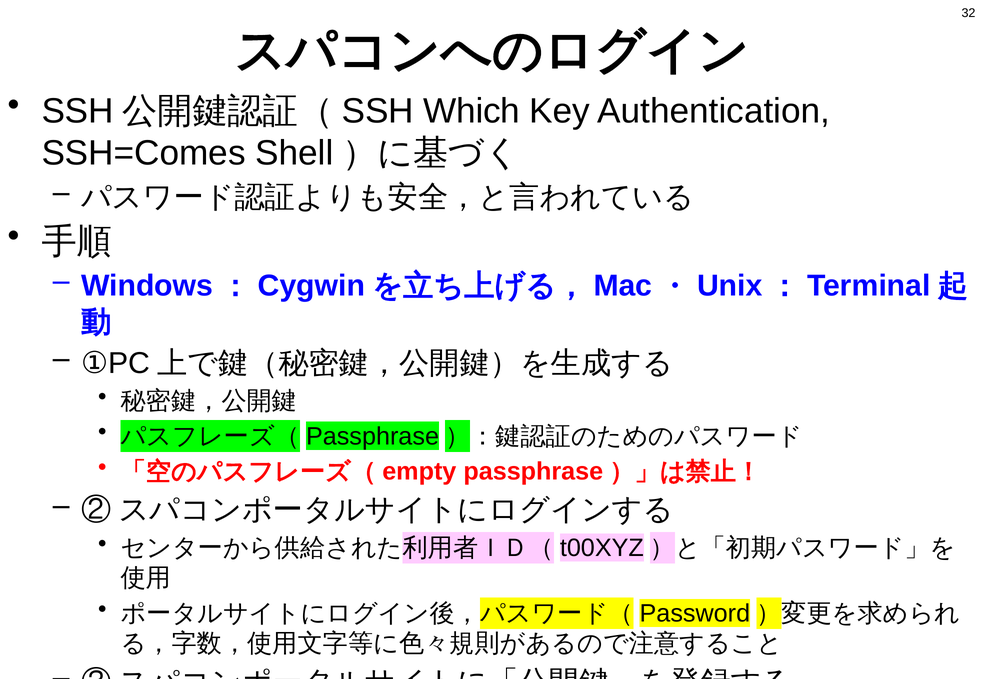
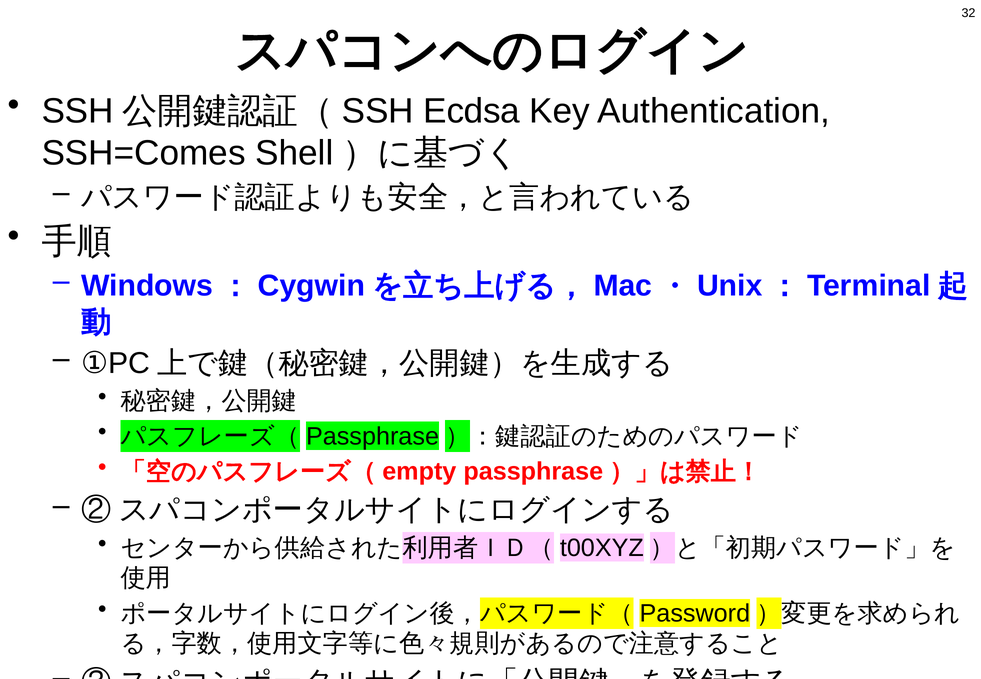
Which: Which -> Ecdsa (472, 111)
